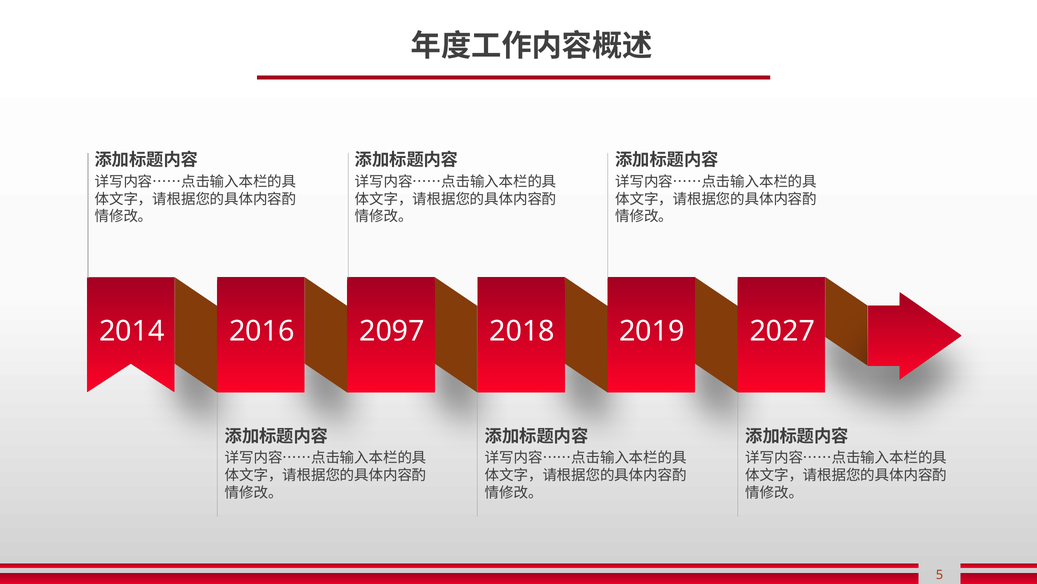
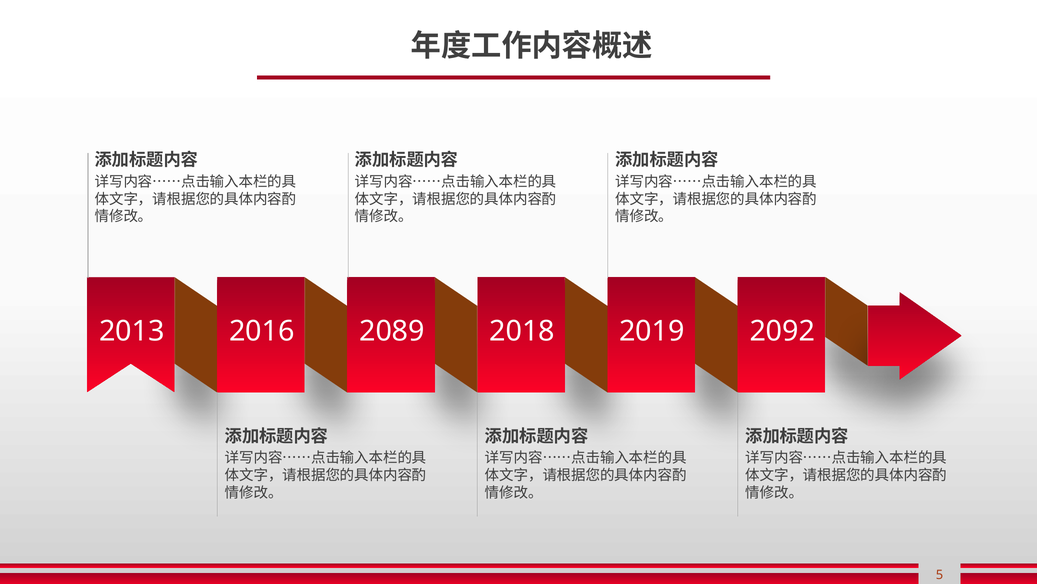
2014: 2014 -> 2013 (132, 331)
2097: 2097 -> 2089 (392, 331)
2027: 2027 -> 2092 (782, 331)
